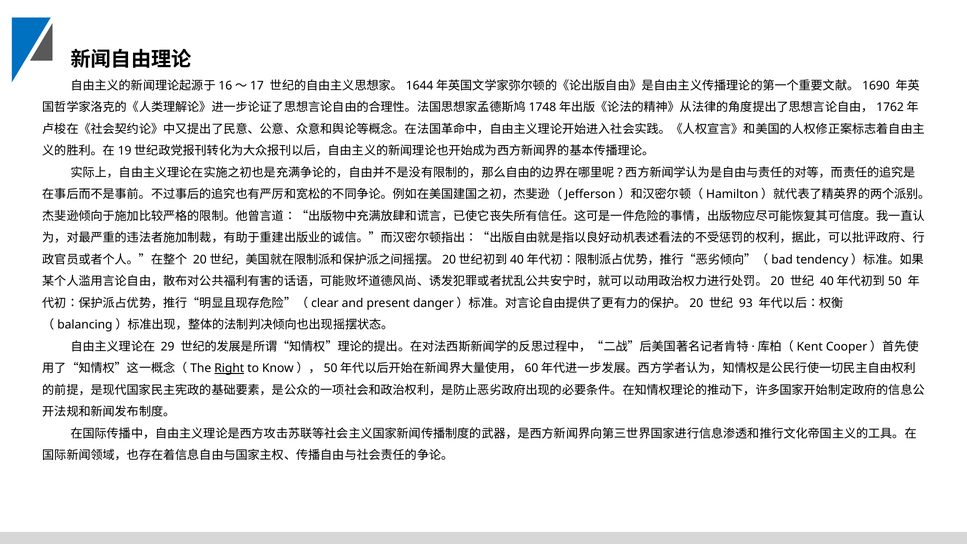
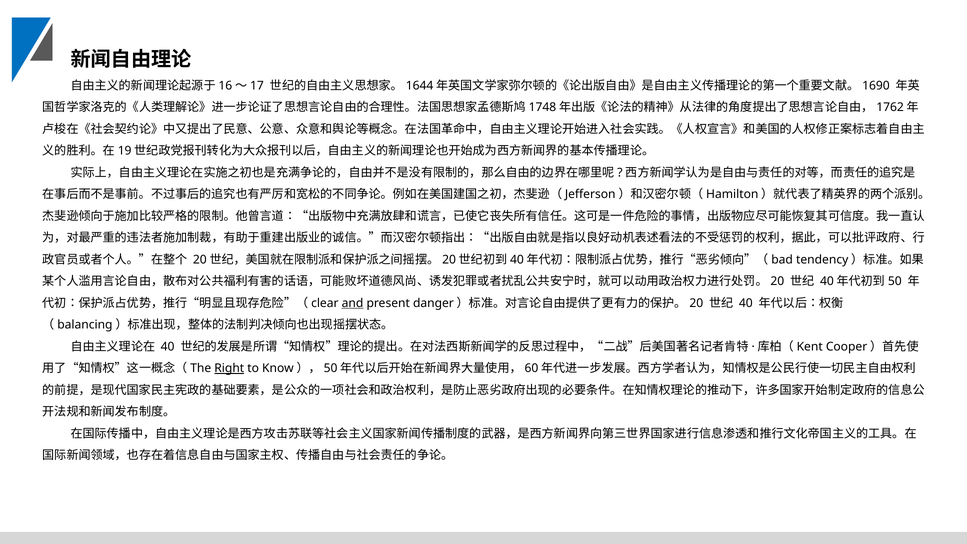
and underline: none -> present (353, 303)
93: 93 -> 40 (746, 303)
29: 29 -> 40 (168, 347)
